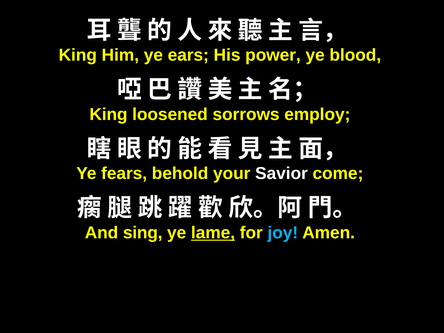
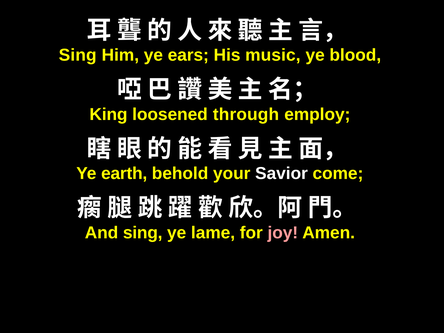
King: King -> Sing (78, 55)
power: power -> music (273, 55)
sorrows: sorrows -> through (246, 114)
fears: fears -> earth (124, 174)
lame underline: present -> none (213, 233)
joy colour: light blue -> pink (283, 233)
